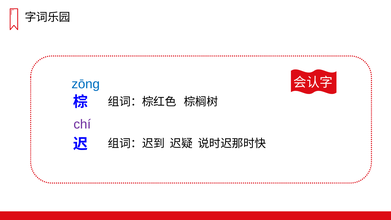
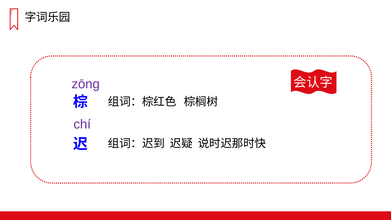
zōnɡ colour: blue -> purple (86, 84)
